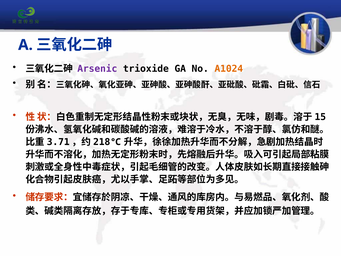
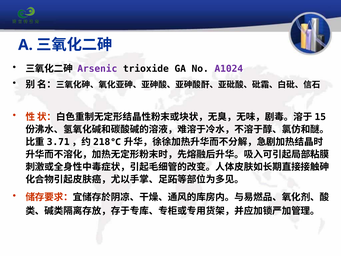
A1024 colour: orange -> purple (229, 69)
